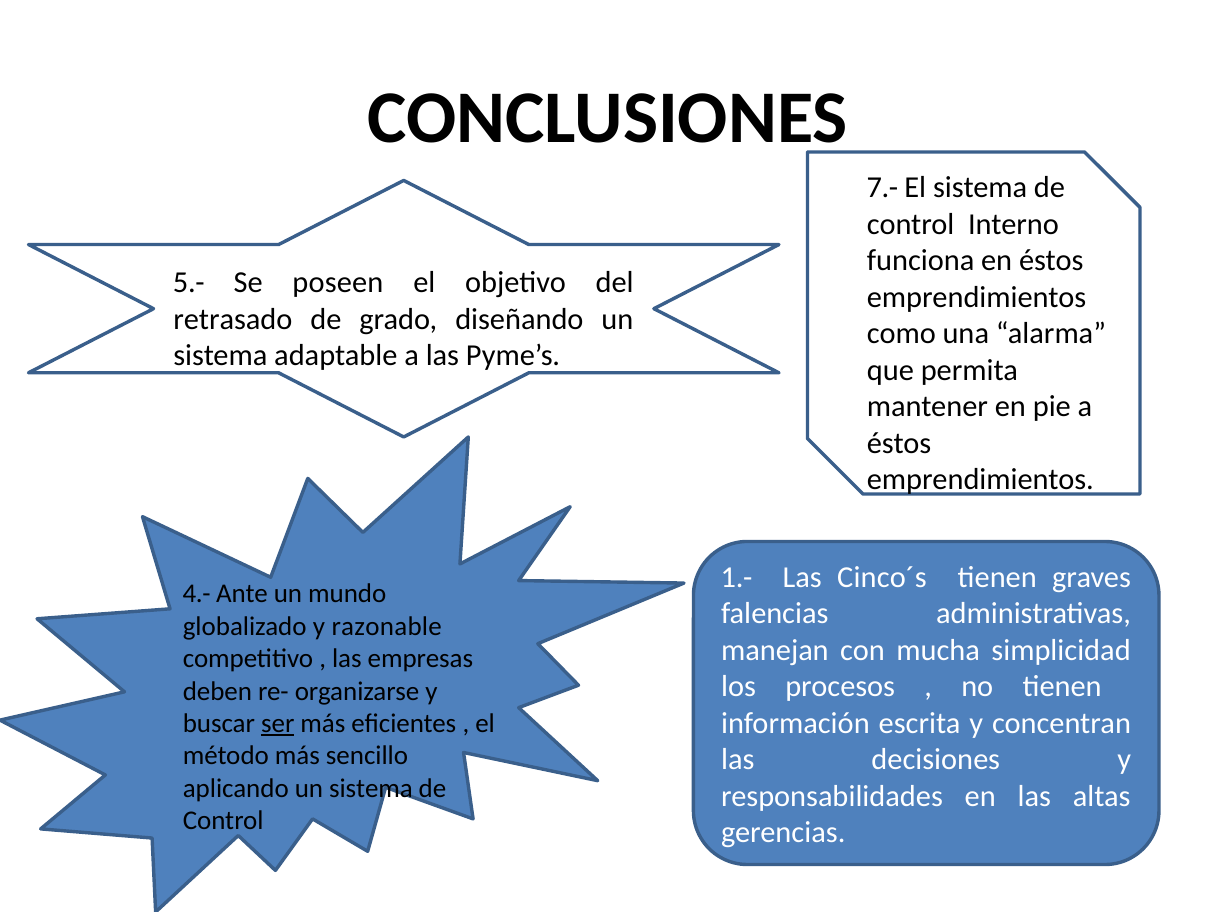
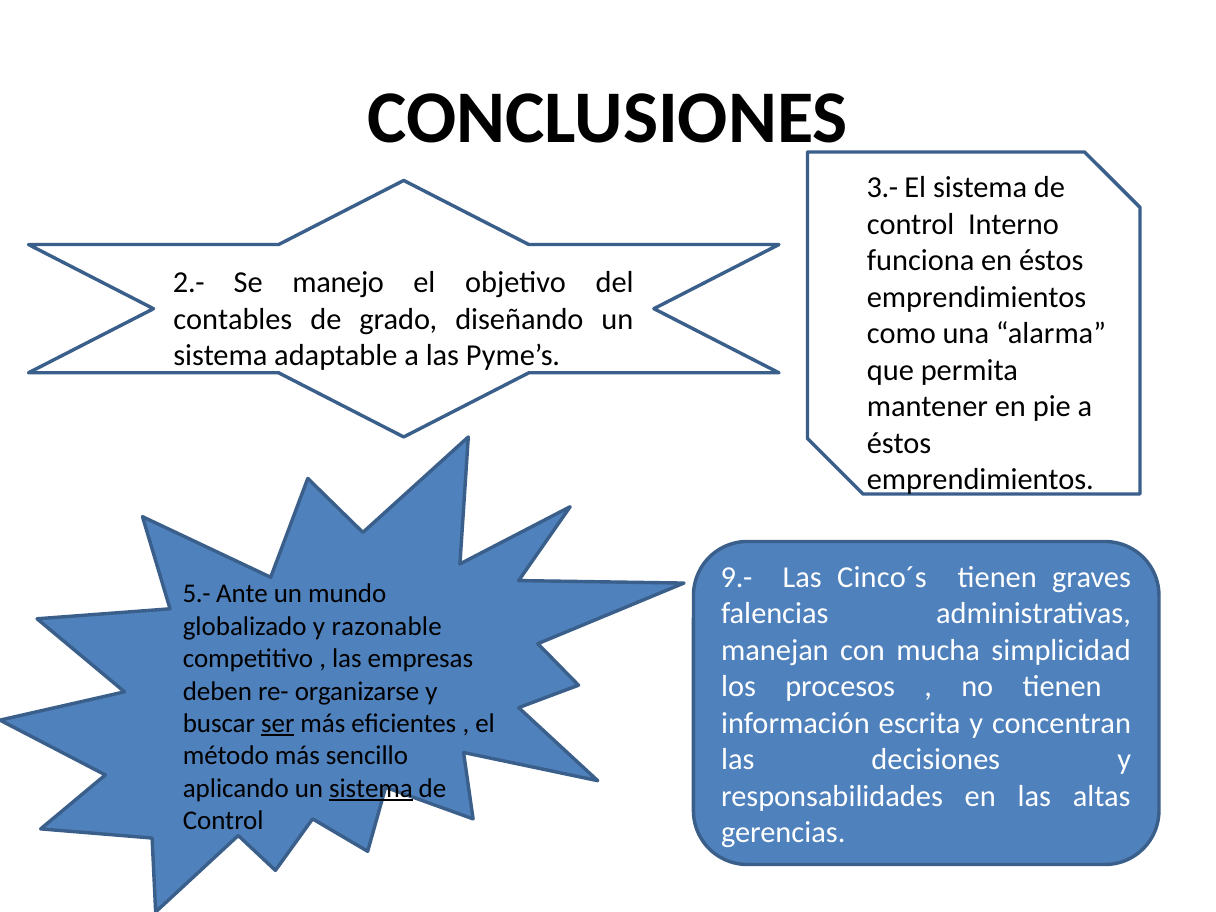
7.-: 7.- -> 3.- (882, 188)
5.-: 5.- -> 2.- (189, 283)
poseen: poseen -> manejo (338, 283)
retrasado: retrasado -> contables (233, 319)
1.-: 1.- -> 9.- (737, 577)
4.-: 4.- -> 5.- (197, 594)
sistema underline: none -> present (371, 788)
